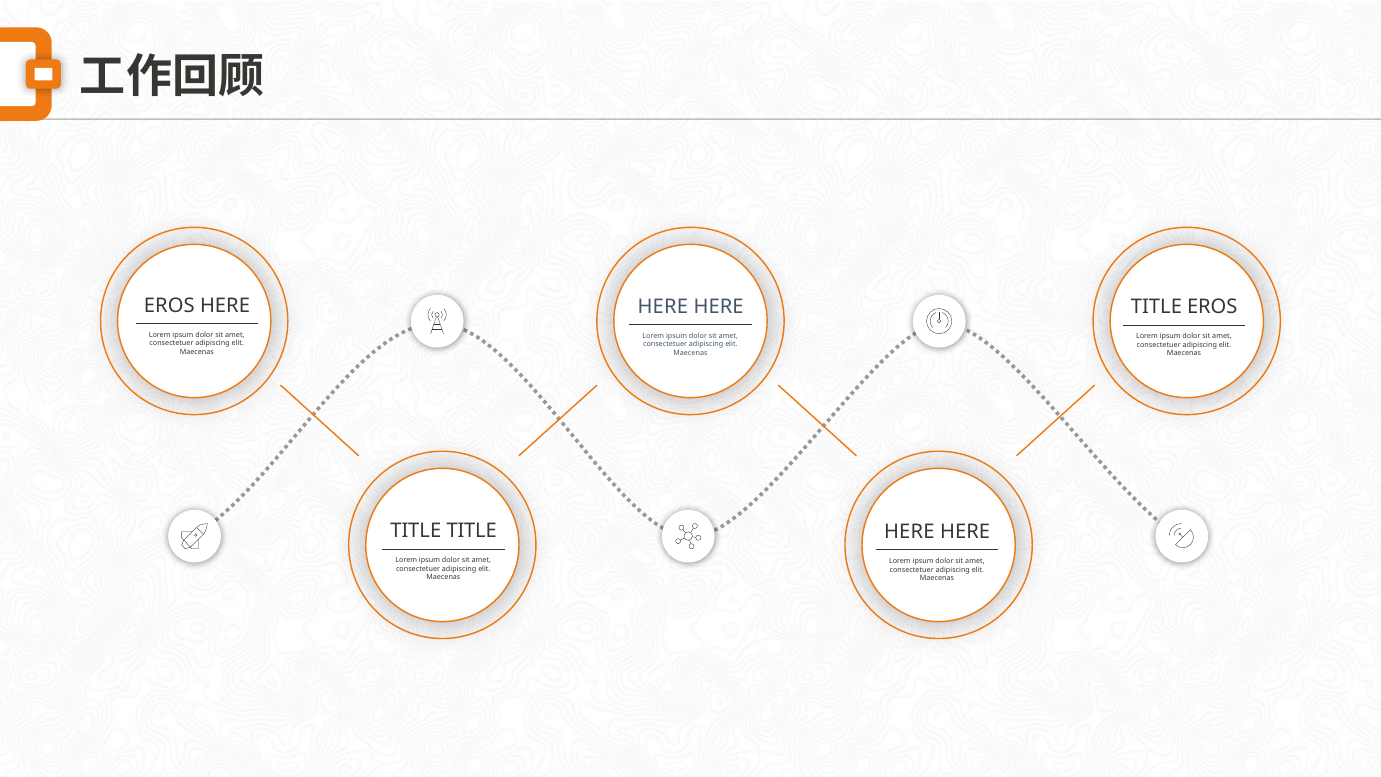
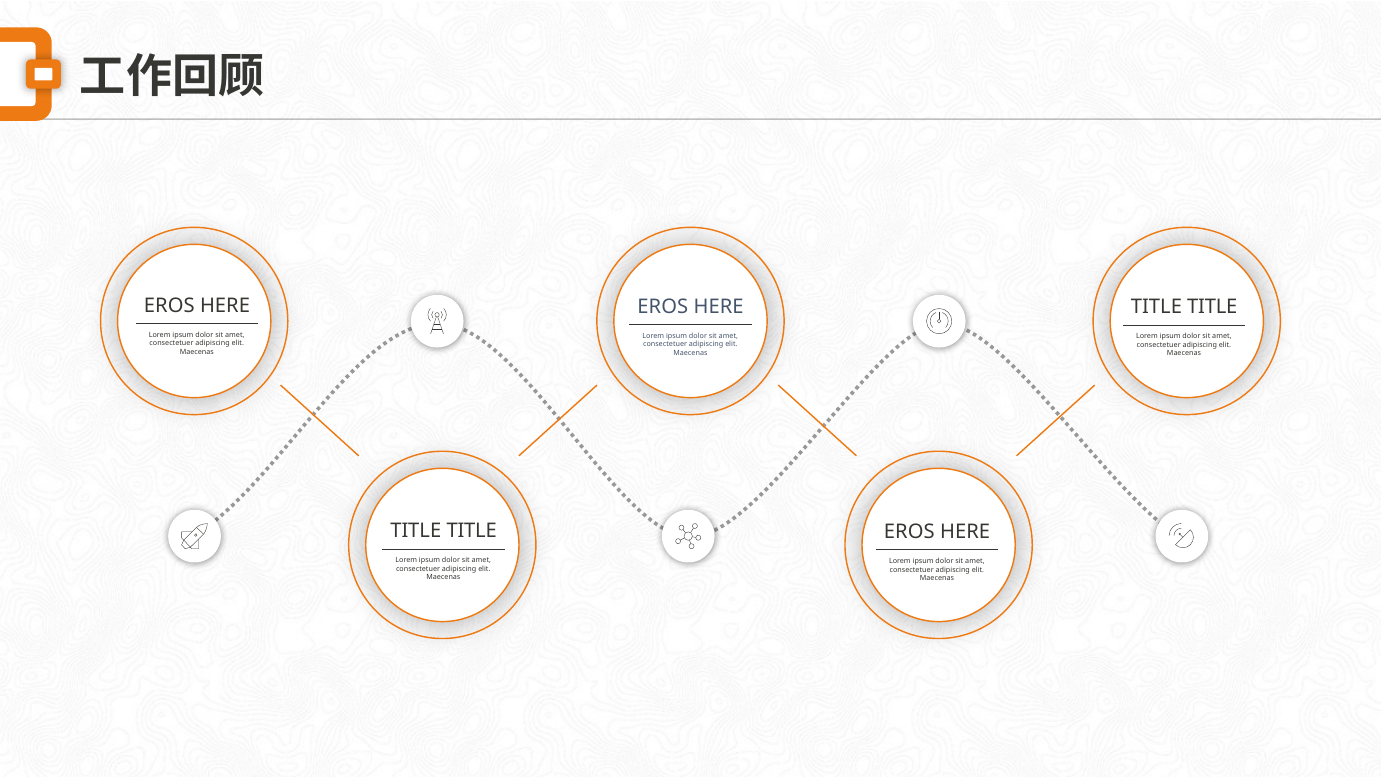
HERE: HERE -> EROS (663, 306)
EROS: EROS -> TITLE (1212, 307)
HERE: HERE -> EROS (909, 532)
